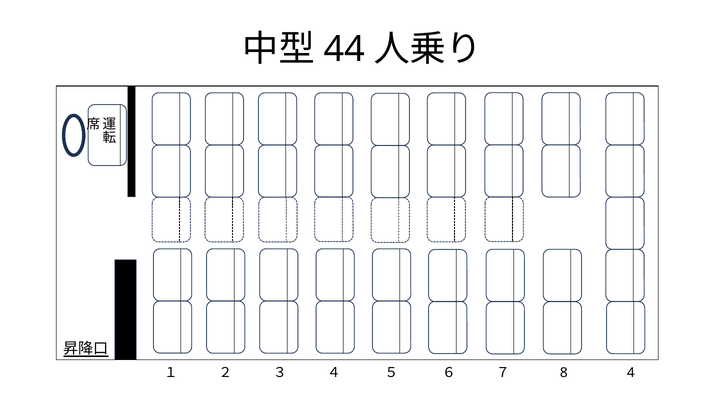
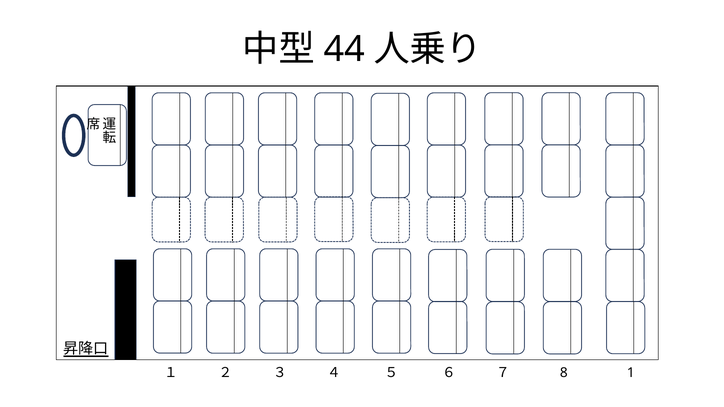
4: 4 -> 1 (631, 373)
